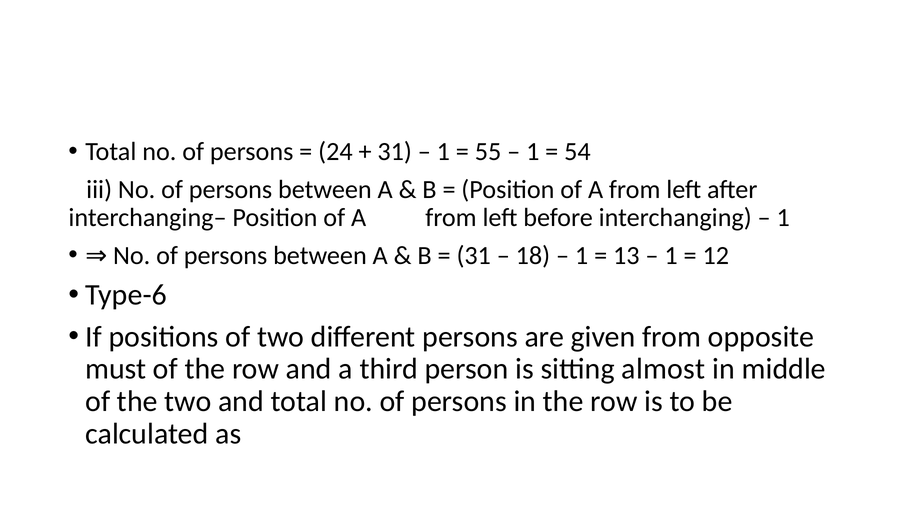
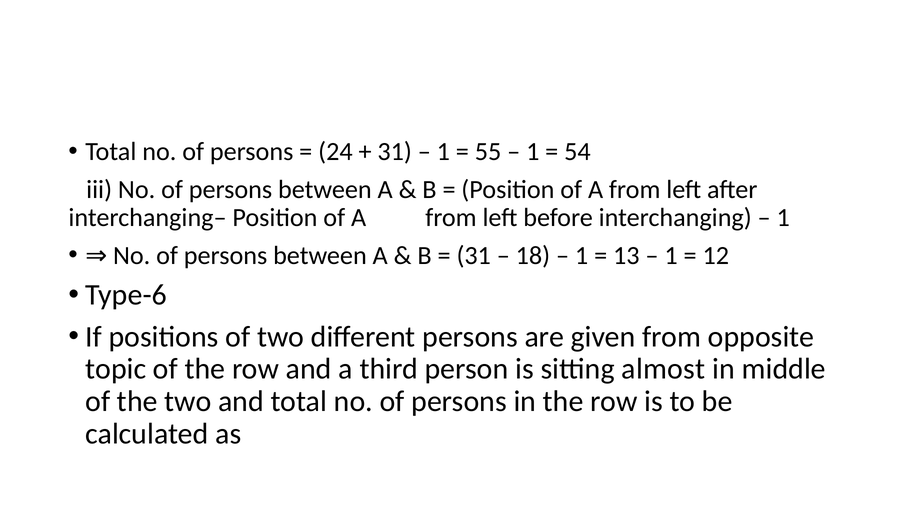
must: must -> topic (116, 369)
